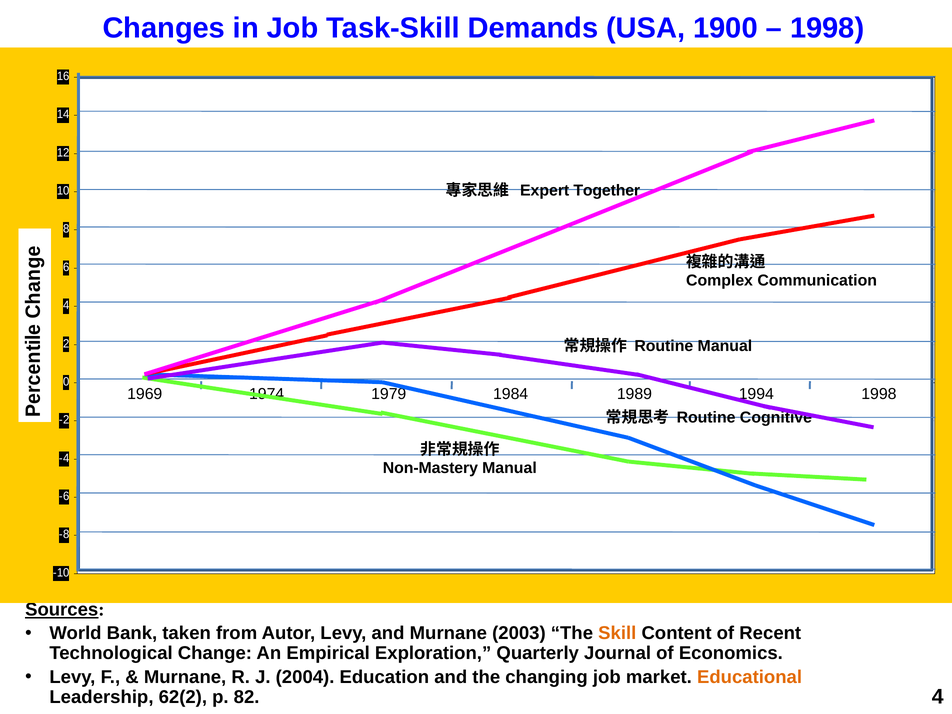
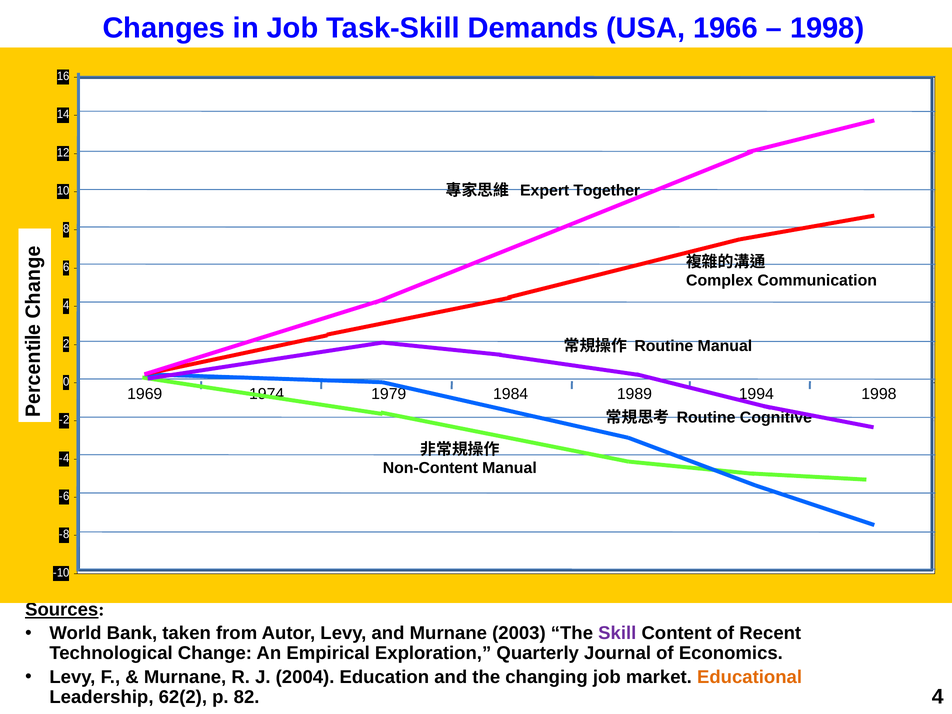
1900: 1900 -> 1966 (726, 28)
Non-Mastery: Non-Mastery -> Non-Content (430, 468)
Skill colour: orange -> purple (617, 633)
